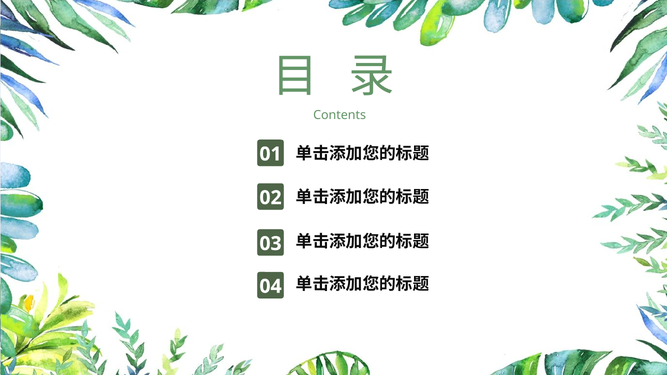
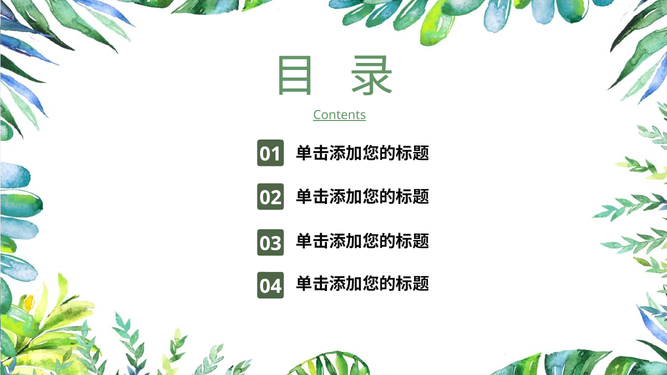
Contents underline: none -> present (340, 115)
